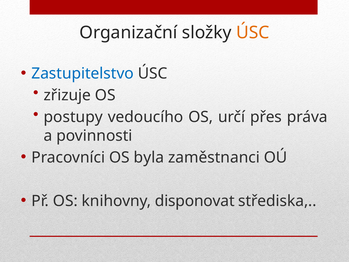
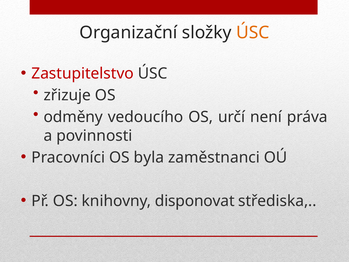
Zastupitelstvo colour: blue -> red (83, 73)
postupy: postupy -> odměny (73, 117)
přes: přes -> není (266, 117)
